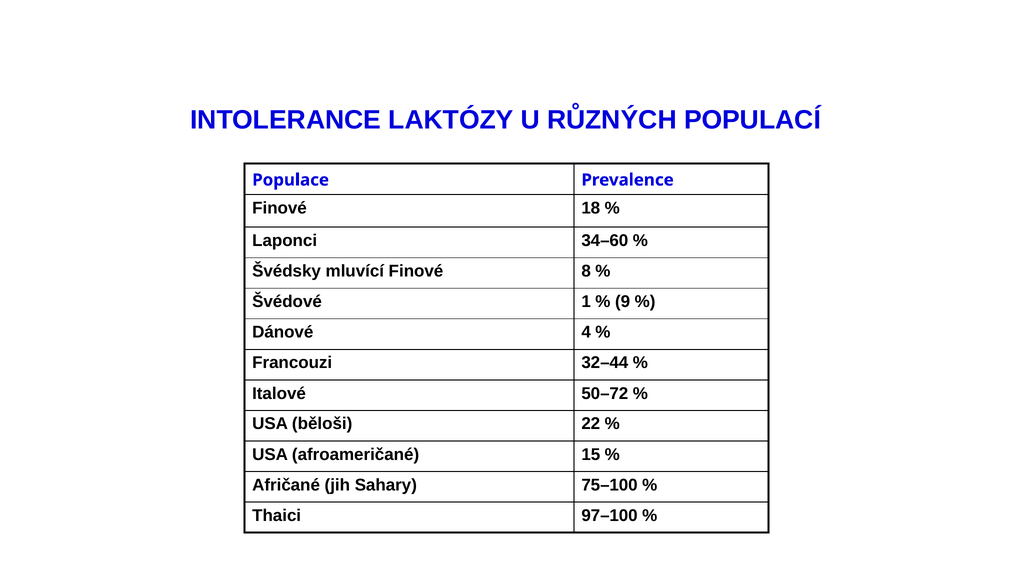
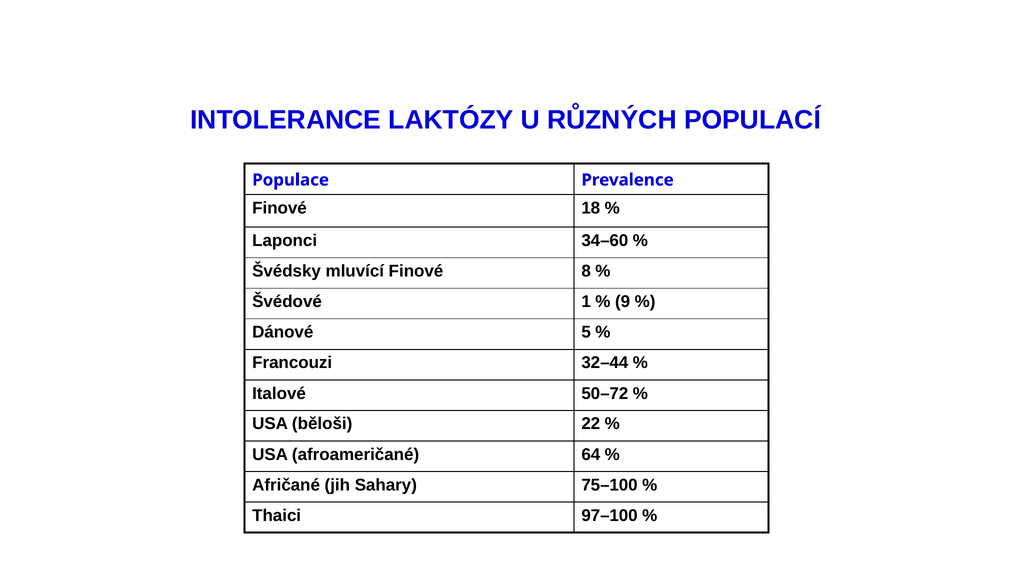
4: 4 -> 5 (586, 332)
15: 15 -> 64 (591, 454)
